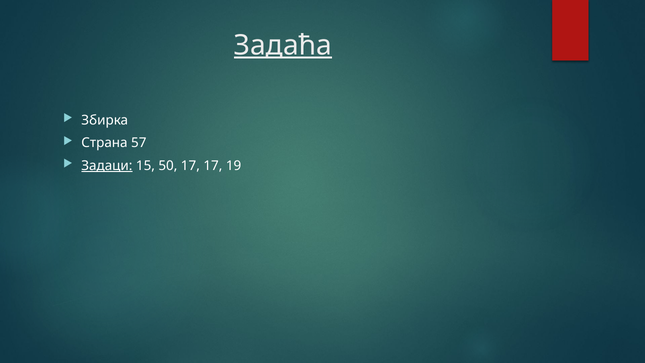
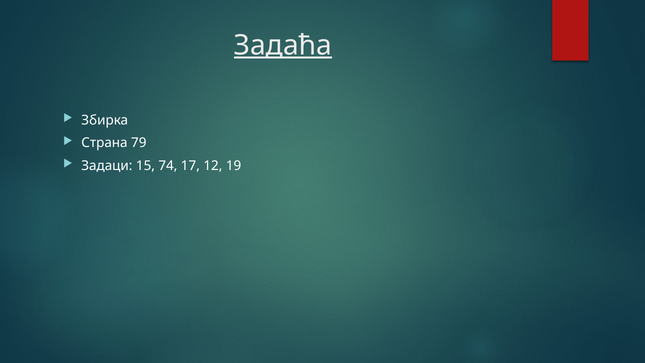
57: 57 -> 79 (139, 143)
Задаци underline: present -> none (107, 166)
50: 50 -> 74 (168, 166)
17 17: 17 -> 12 (213, 166)
